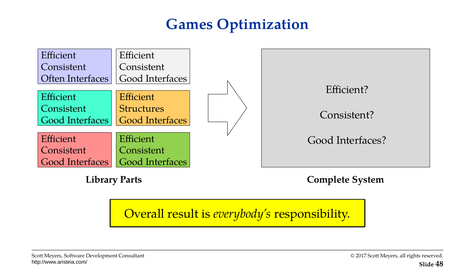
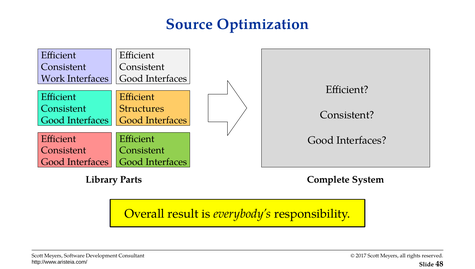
Games: Games -> Source (190, 24)
Often: Often -> Work (53, 79)
